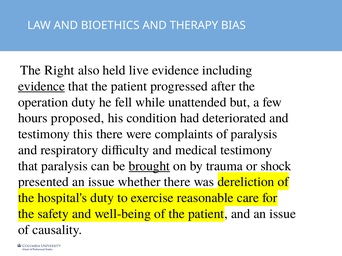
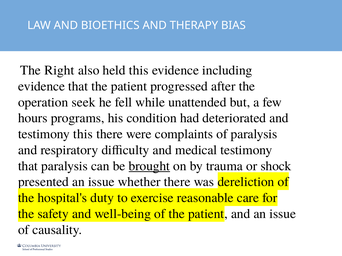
held live: live -> this (139, 70)
evidence underline: present -> none (41, 86)
operation duty: duty -> seek (84, 102)
proposed: proposed -> programs (78, 118)
